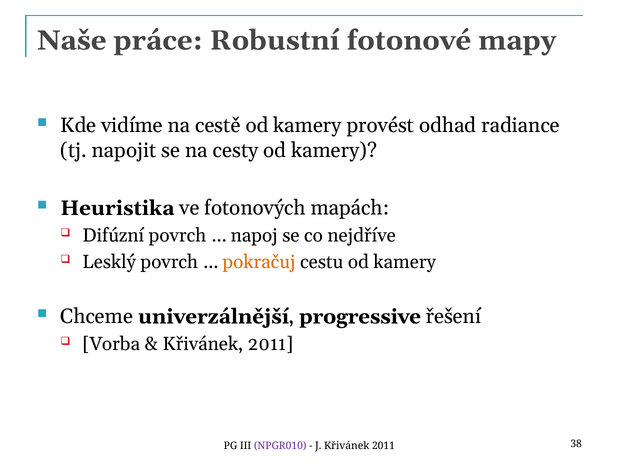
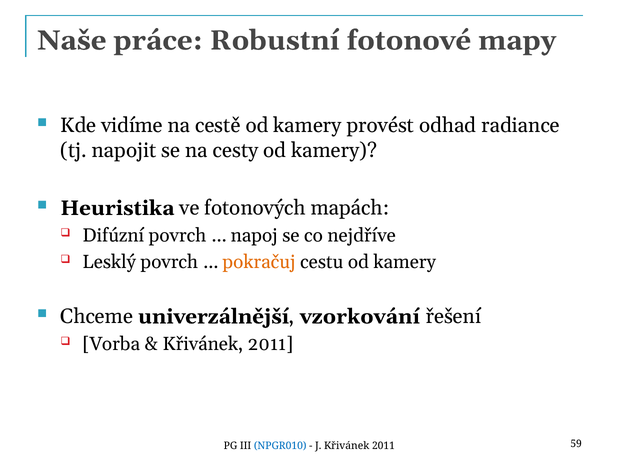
progressive: progressive -> vzorkování (360, 316)
NPGR010 colour: purple -> blue (280, 445)
38: 38 -> 59 (576, 443)
